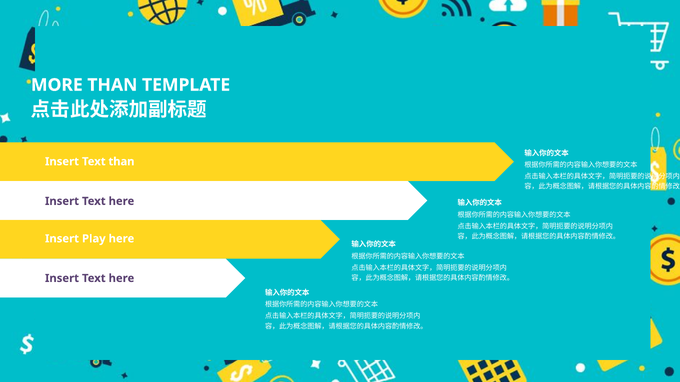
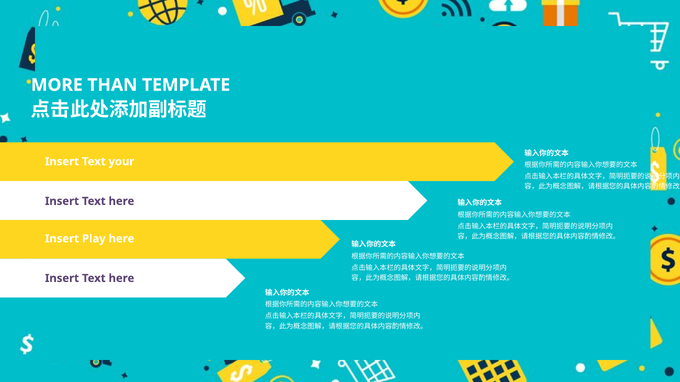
Text than: than -> your (121, 162)
